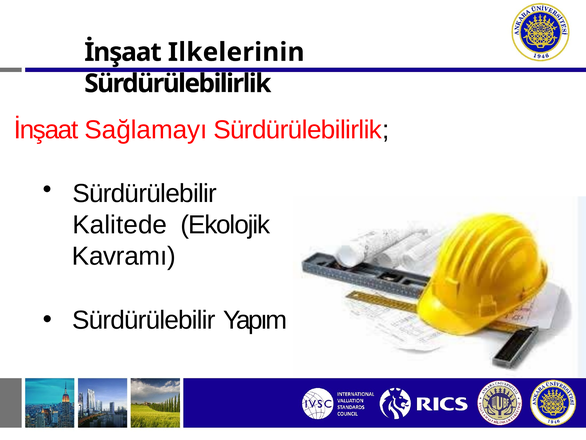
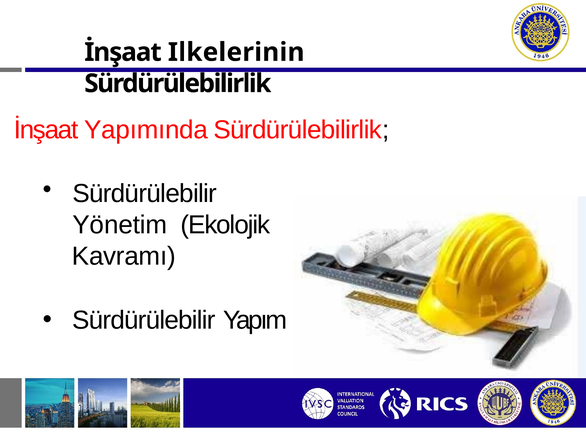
Sağlamayı: Sağlamayı -> Yapımında (146, 130)
Kalitede: Kalitede -> Yönetim (120, 225)
